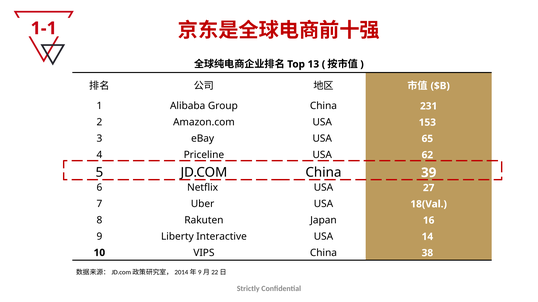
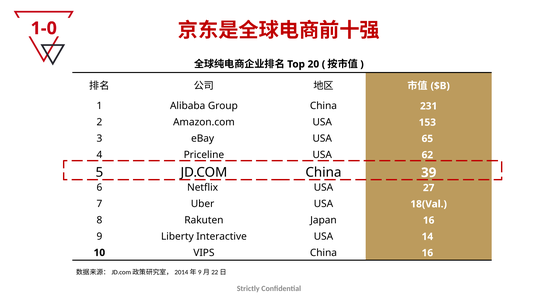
1-1: 1-1 -> 1-0 (44, 28)
13: 13 -> 20 (313, 64)
China 38: 38 -> 16 (427, 253)
